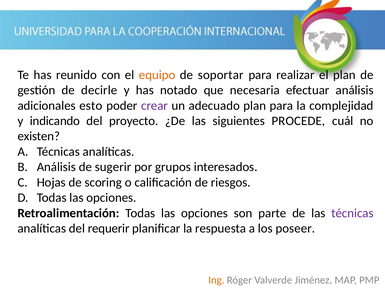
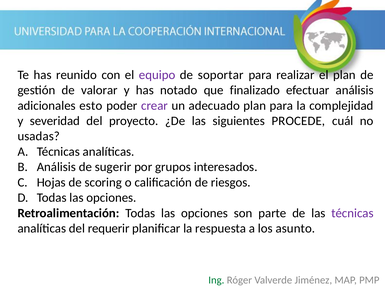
equipo colour: orange -> purple (157, 75)
decirle: decirle -> valorar (99, 90)
necesaria: necesaria -> finalizado (255, 90)
indicando: indicando -> severidad (55, 121)
existen: existen -> usadas (39, 137)
poseer: poseer -> asunto (295, 229)
Ing colour: orange -> green (216, 281)
